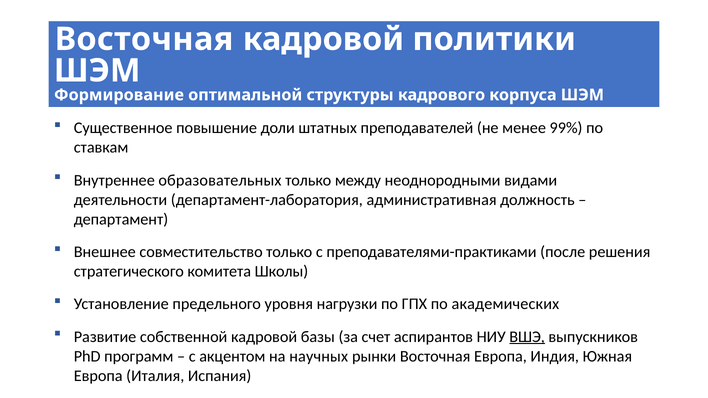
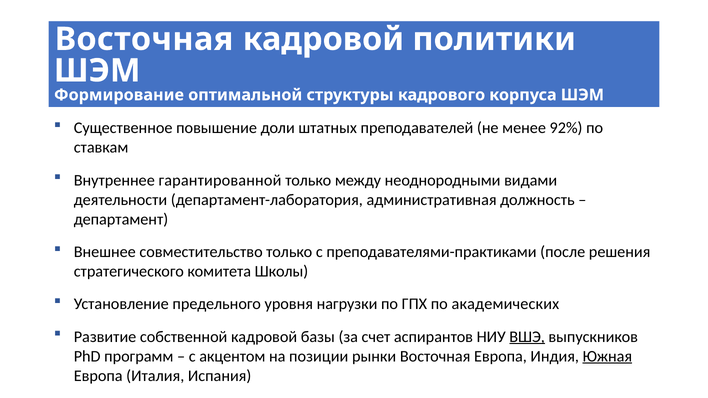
99%: 99% -> 92% (566, 128)
образовательных: образовательных -> гарантированной (220, 180)
научных: научных -> позиции (319, 356)
Южная underline: none -> present (607, 356)
